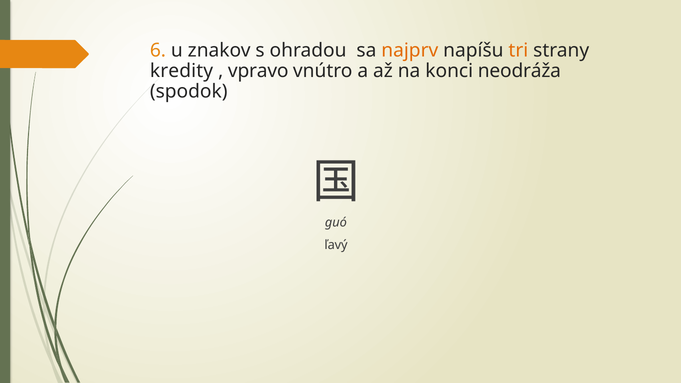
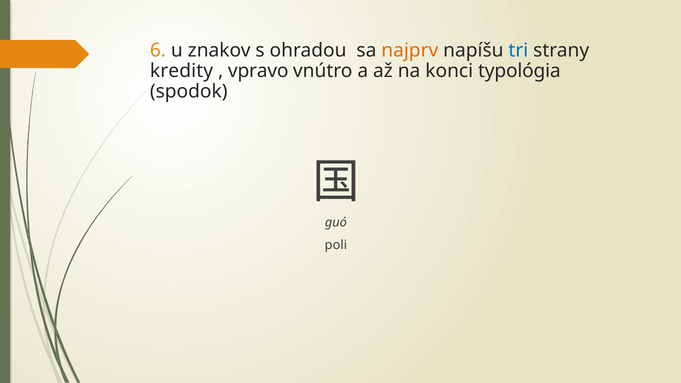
tri colour: orange -> blue (518, 50)
neodráža: neodráža -> typológia (519, 71)
ľavý: ľavý -> poli (336, 245)
